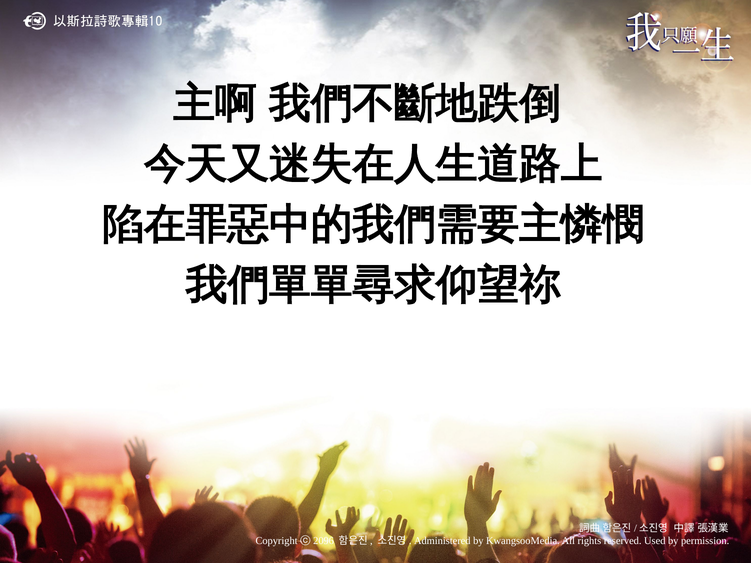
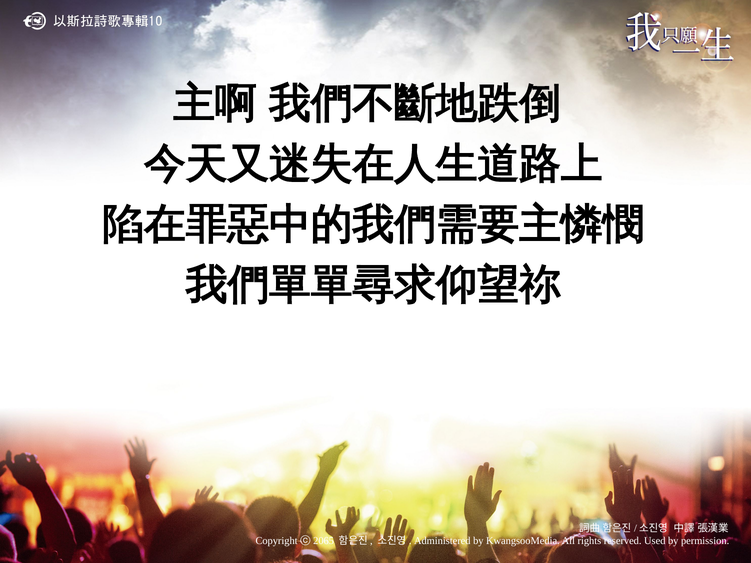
2096: 2096 -> 2065 (324, 541)
